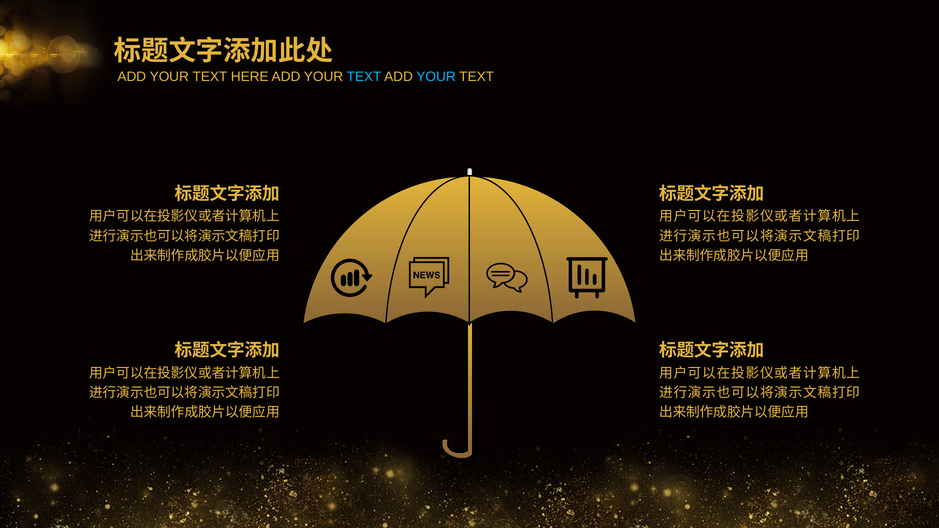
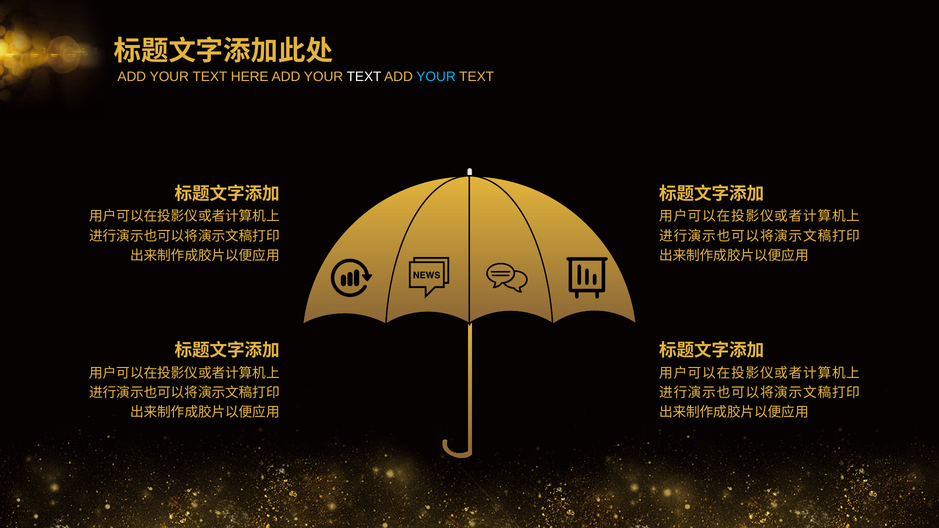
TEXT colour: light blue -> white (364, 77)
